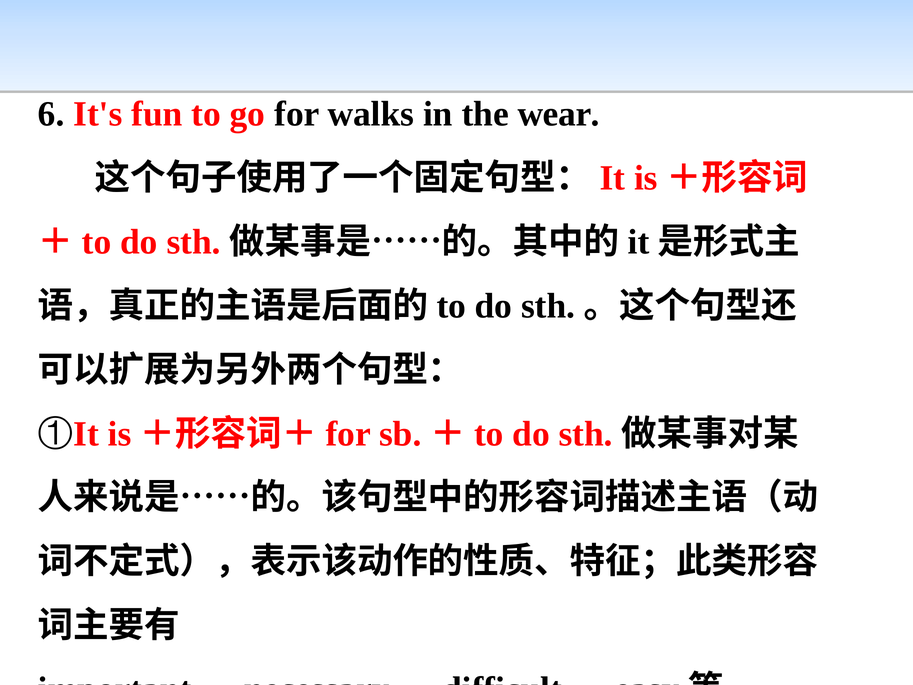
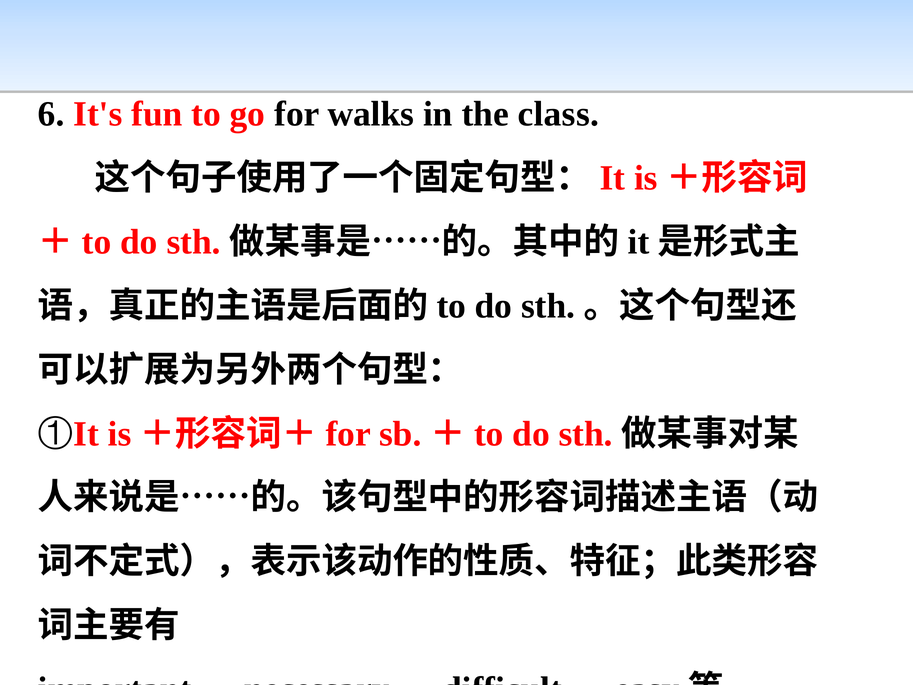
wear: wear -> class (558, 114)
